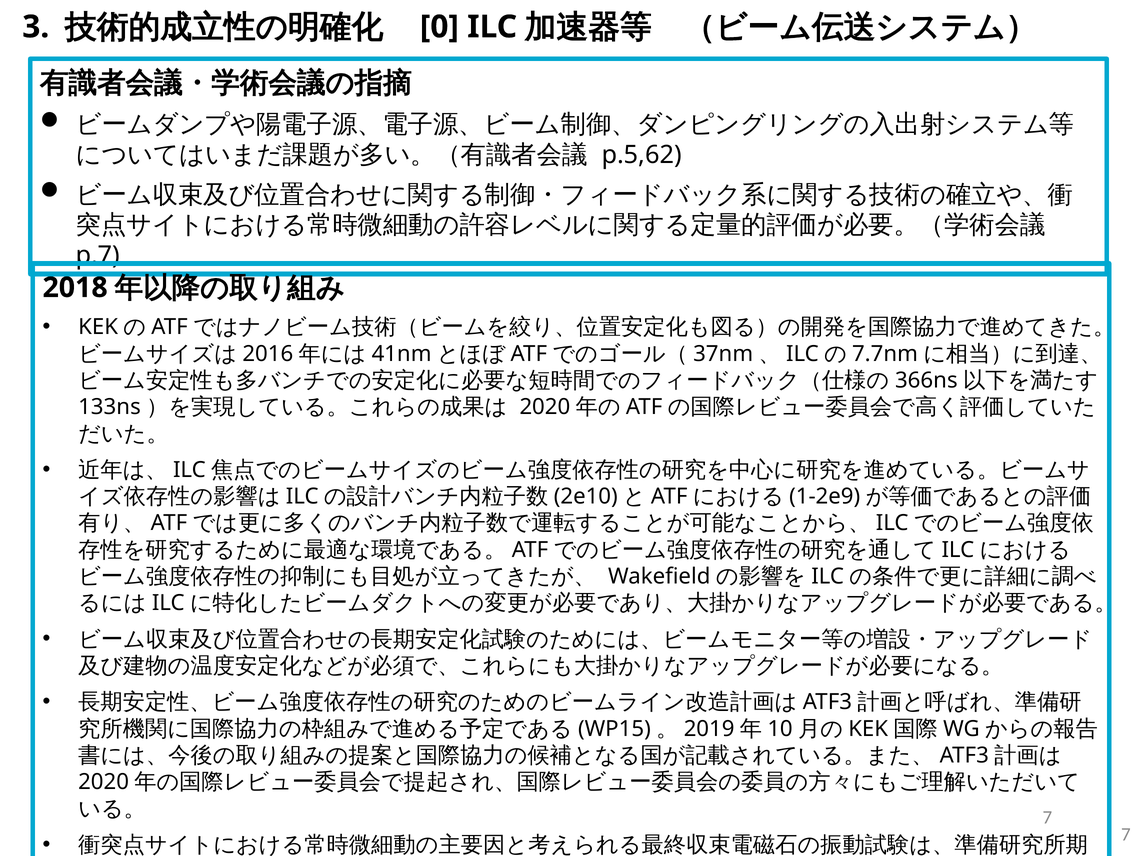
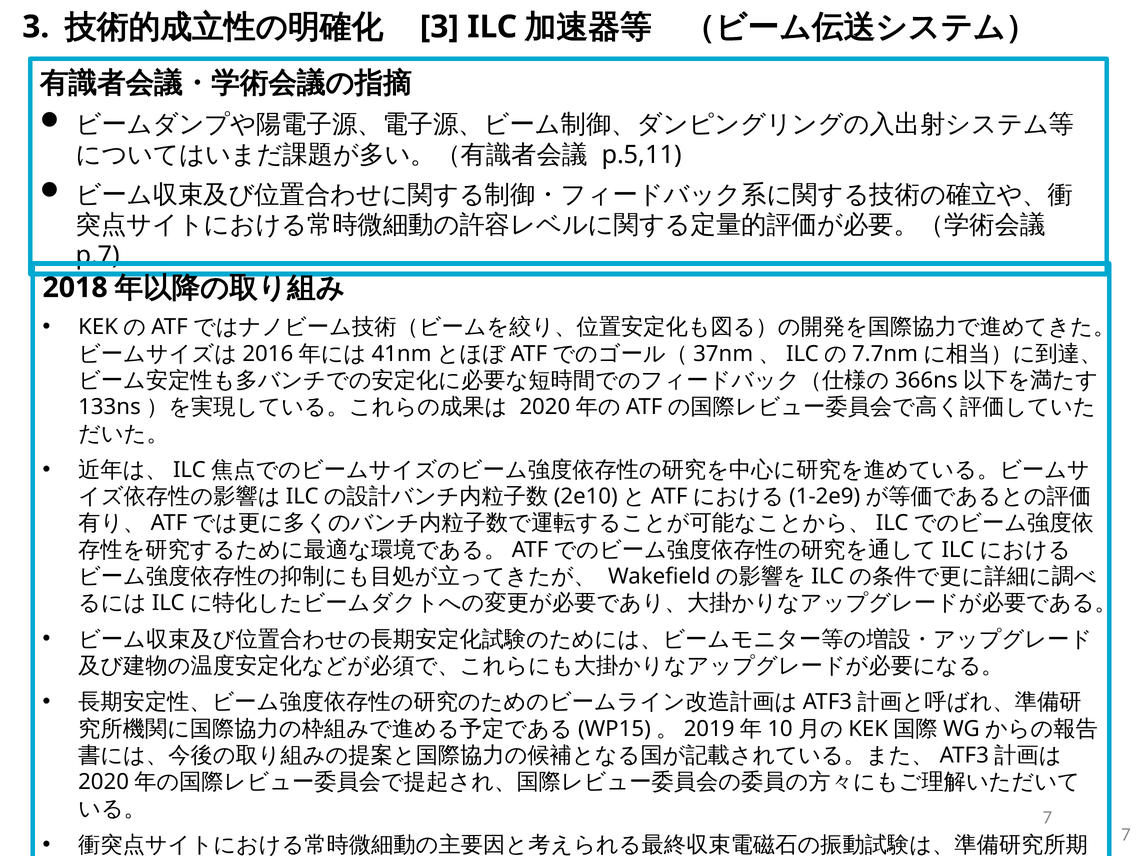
0: 0 -> 3 (439, 27)
p.5,62: p.5,62 -> p.5,11 (642, 155)
